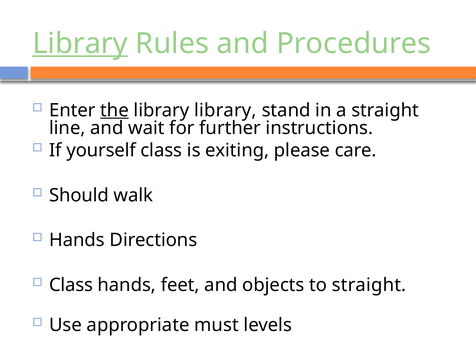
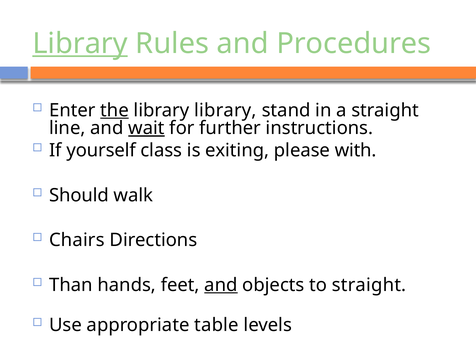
wait underline: none -> present (146, 128)
care: care -> with (356, 150)
Hands: Hands -> Chairs (77, 240)
Class: Class -> Than (71, 285)
and underline: none -> present (221, 285)
must: must -> table (216, 325)
